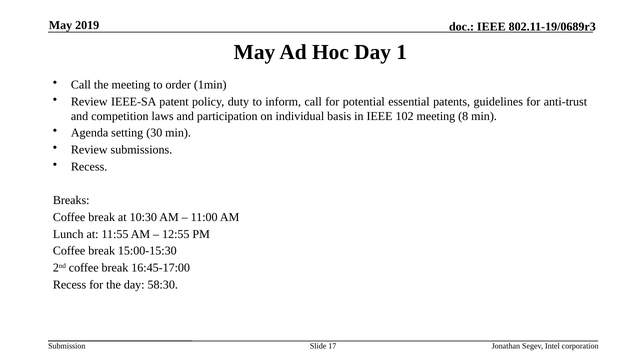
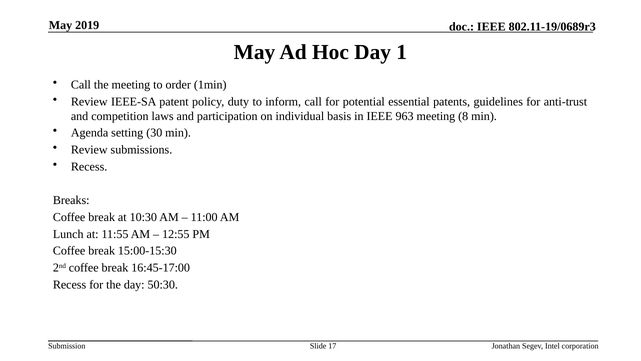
102: 102 -> 963 (405, 116)
58:30: 58:30 -> 50:30 (163, 284)
